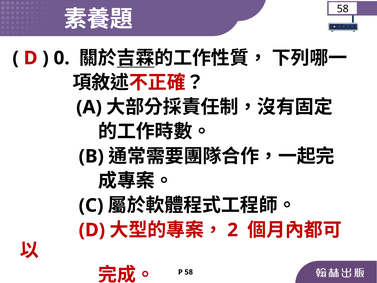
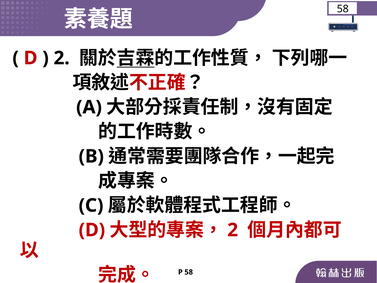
0: 0 -> 2 (62, 58)
